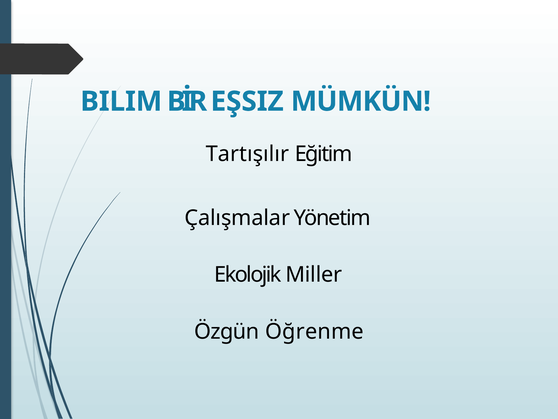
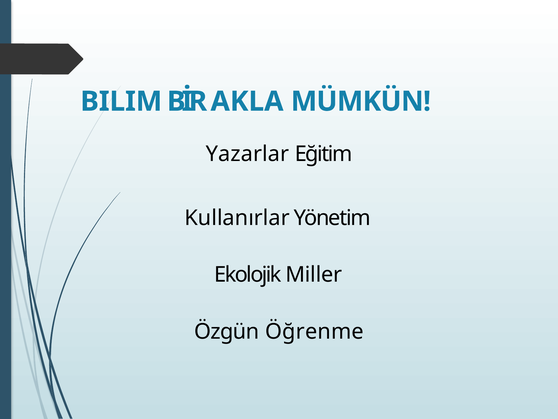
EŞSIZ: EŞSIZ -> AKLA (247, 101)
Tartışılır: Tartışılır -> Yazarlar (247, 154)
Çalışmalar: Çalışmalar -> Kullanırlar (237, 218)
